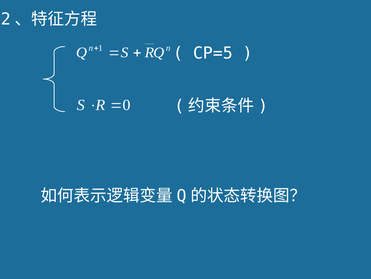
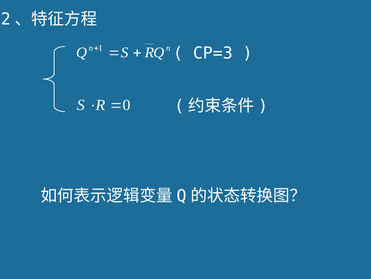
CP=5: CP=5 -> CP=3 (213, 53)
